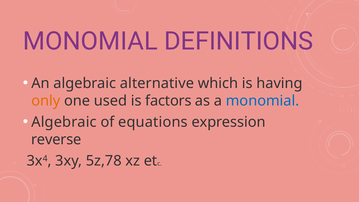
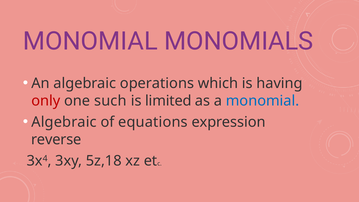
DEFINITIONS: DEFINITIONS -> MONOMIALS (239, 41)
alternative: alternative -> operations (157, 83)
only colour: orange -> red (46, 101)
used: used -> such (110, 101)
factors: factors -> limited (168, 101)
5z,78: 5z,78 -> 5z,18 (104, 161)
